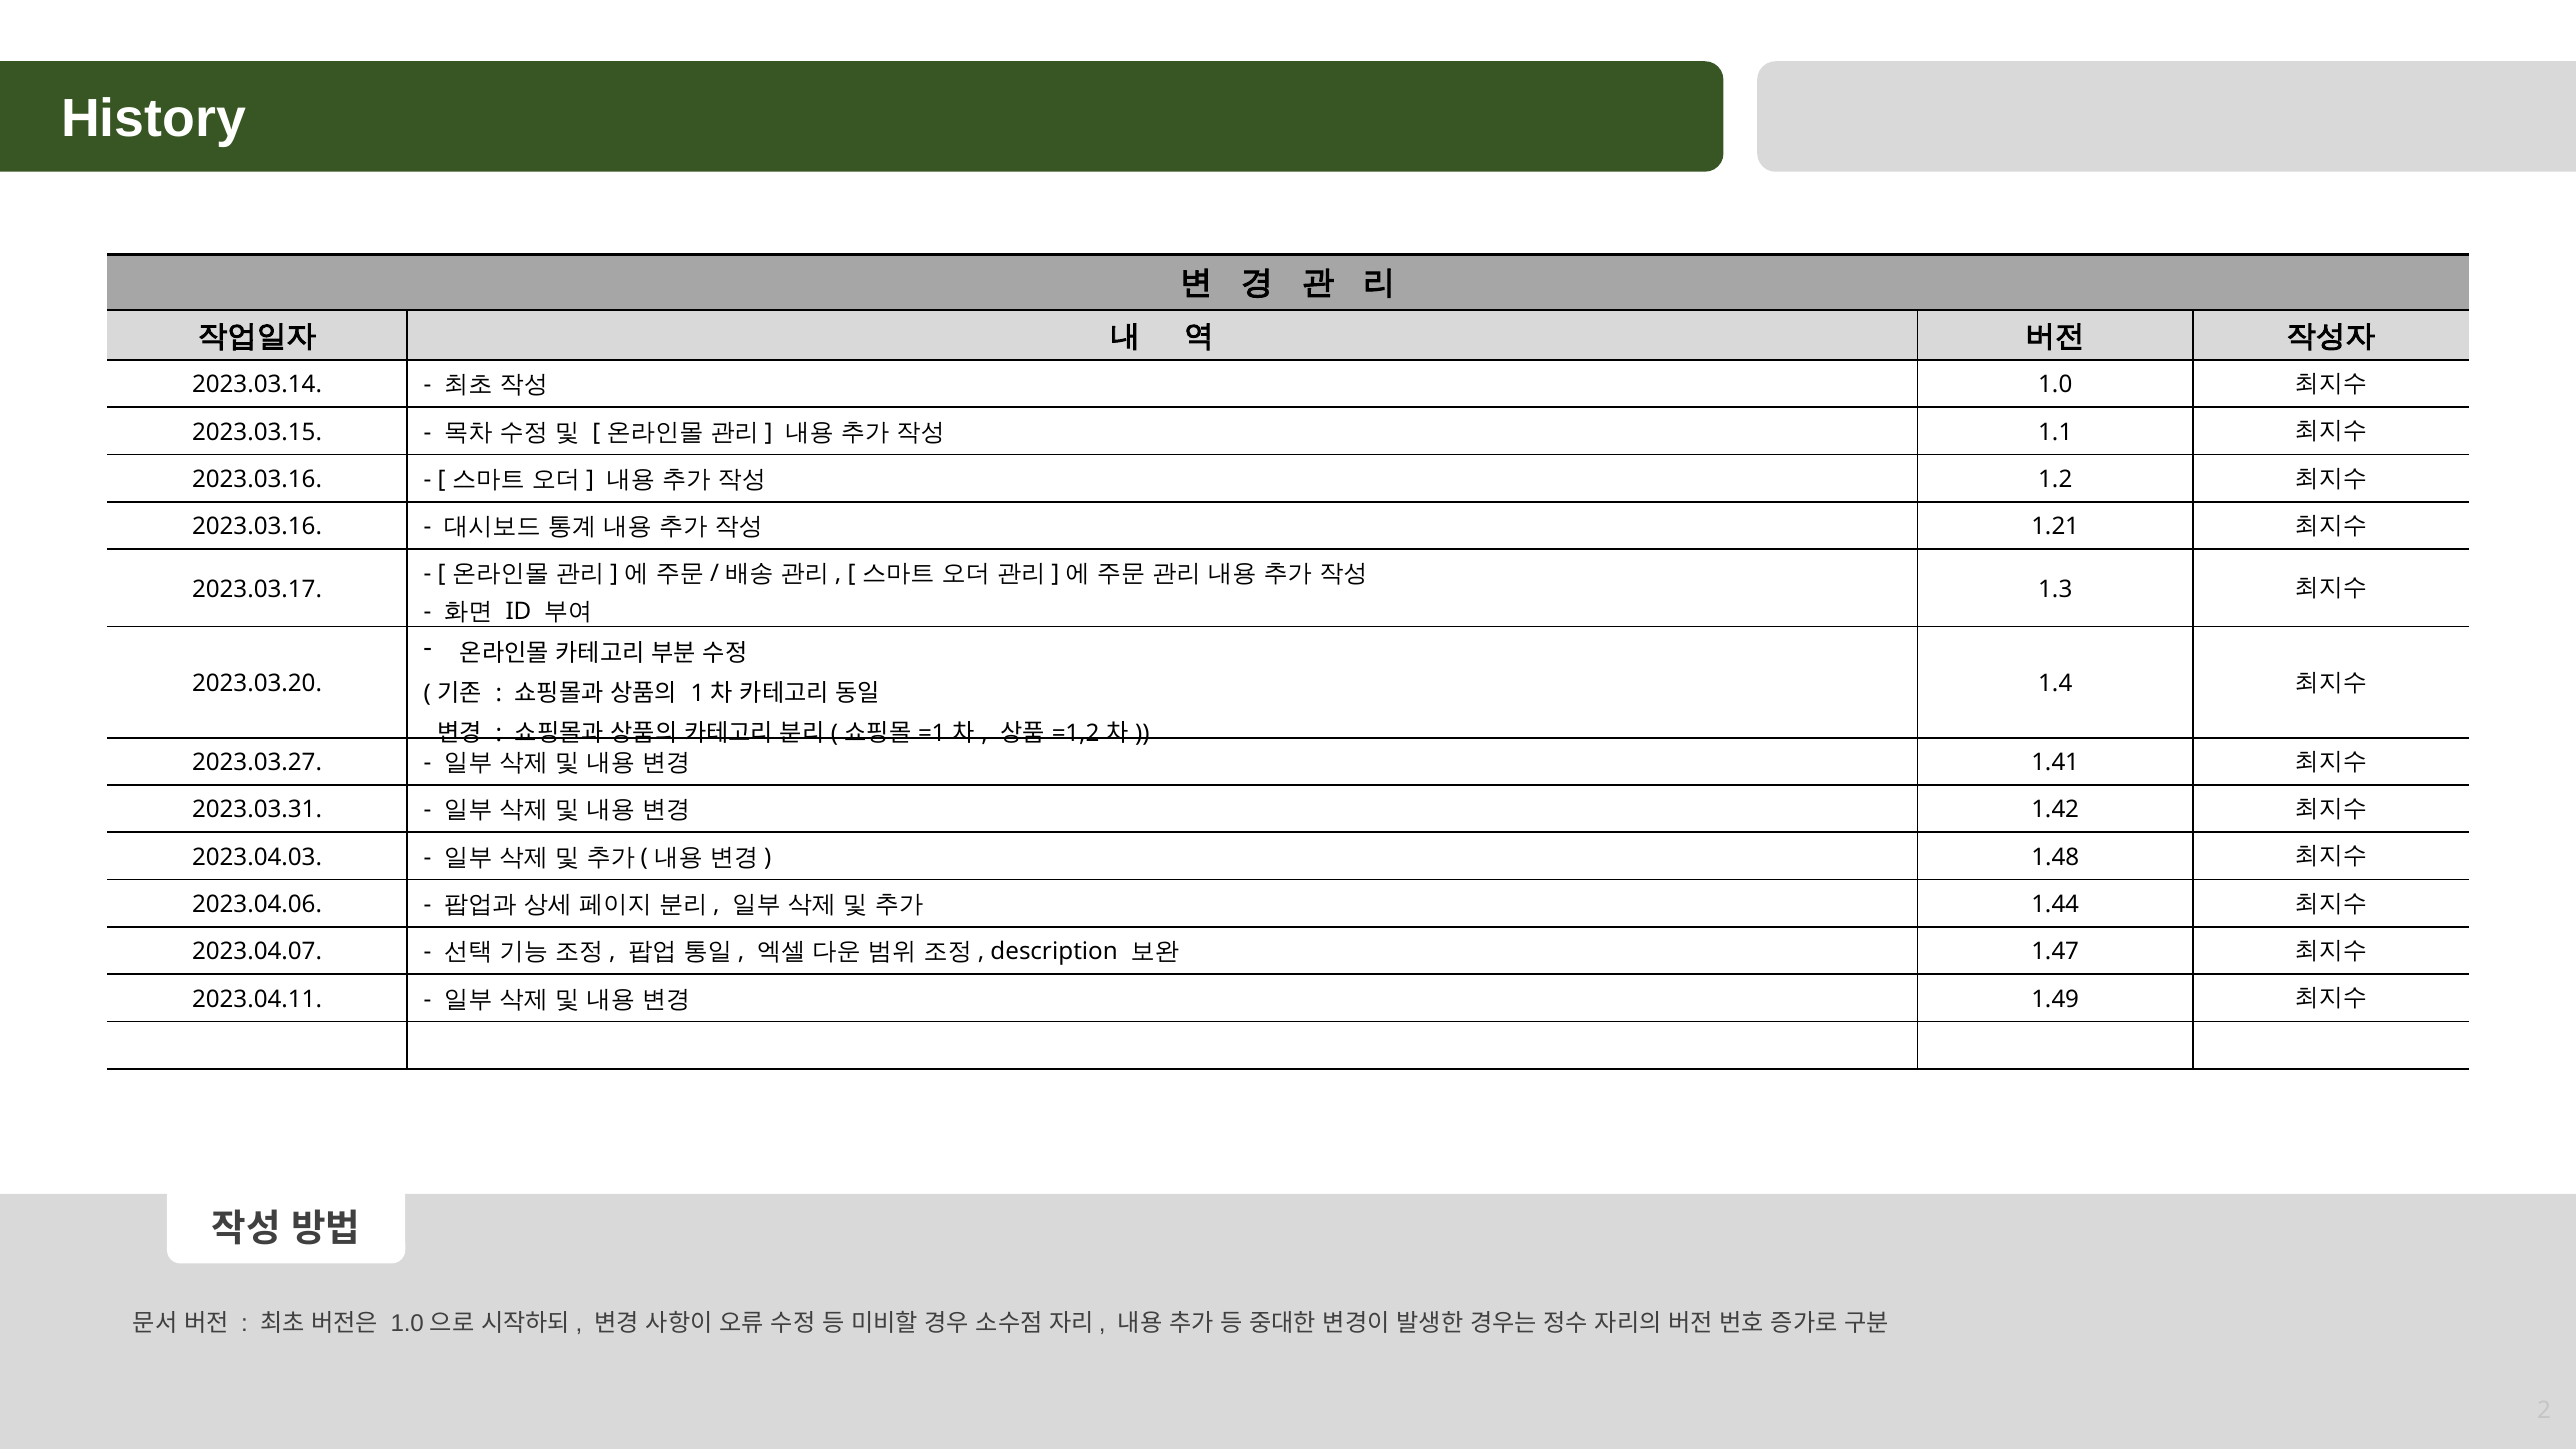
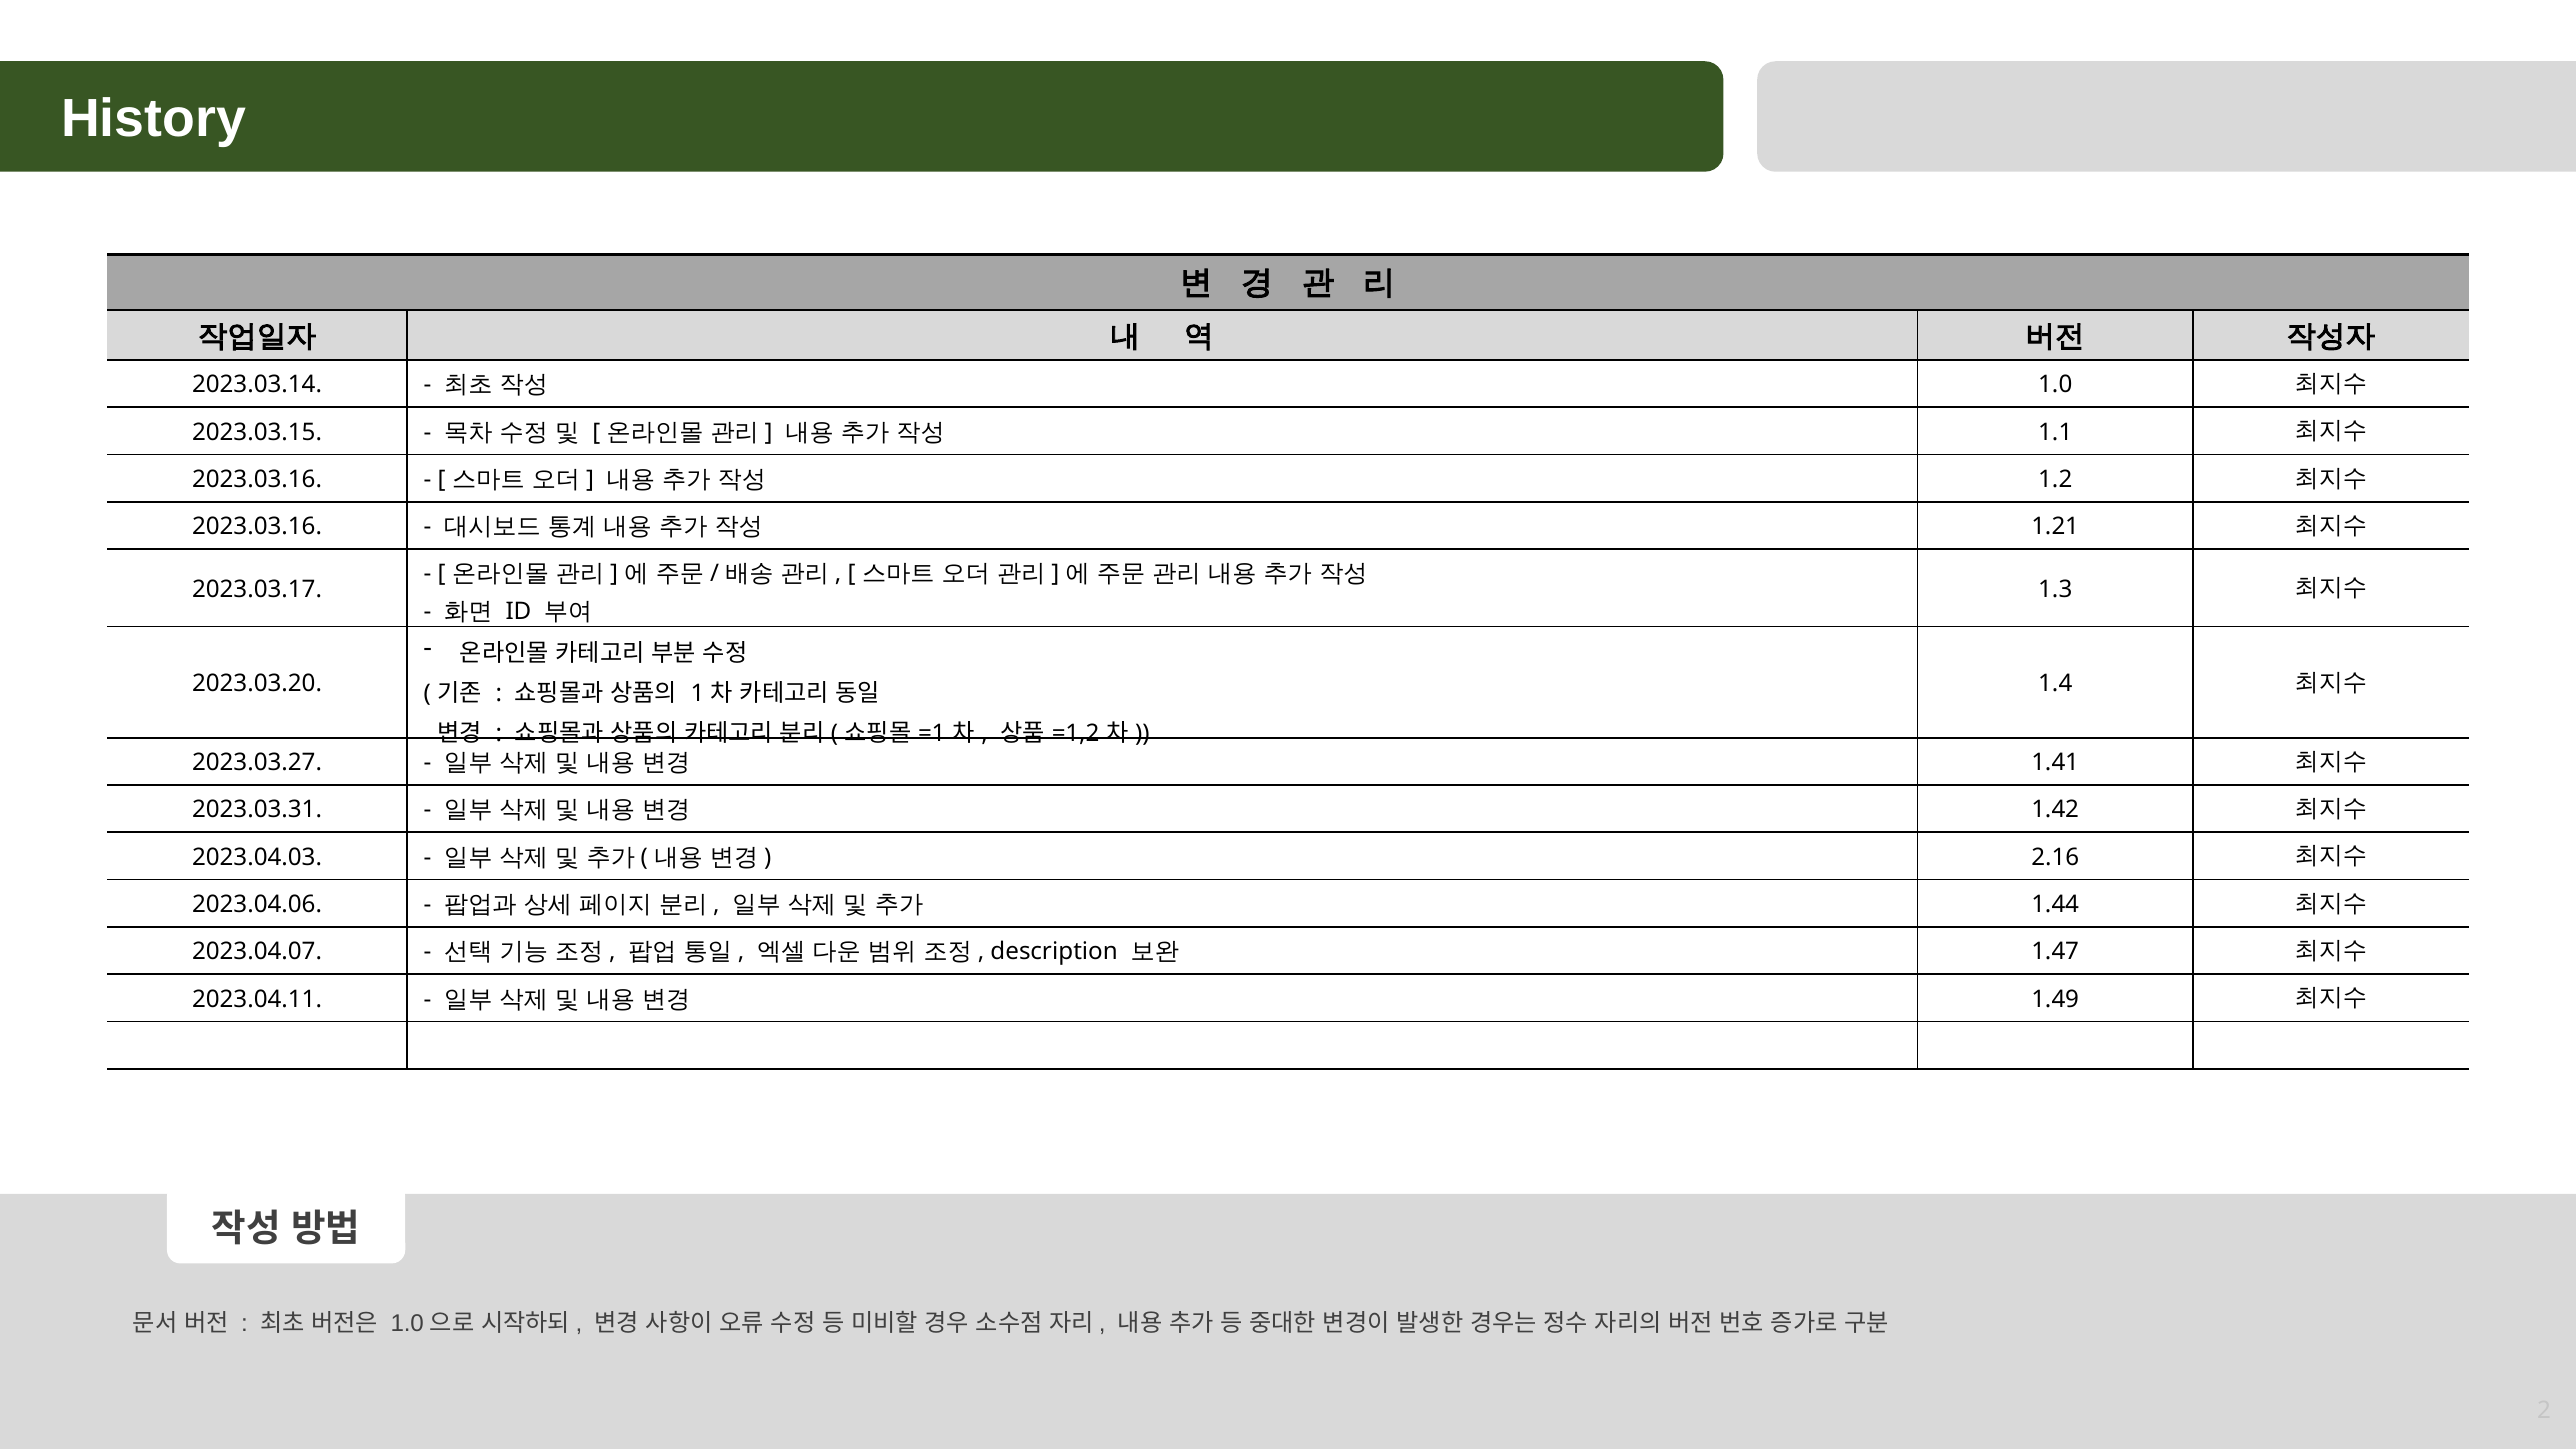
1.48: 1.48 -> 2.16 (2055, 857)
